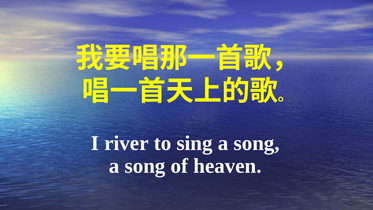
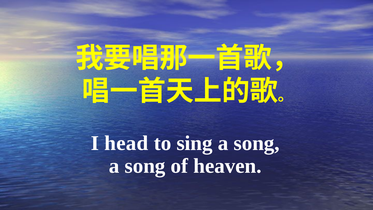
river: river -> head (126, 143)
